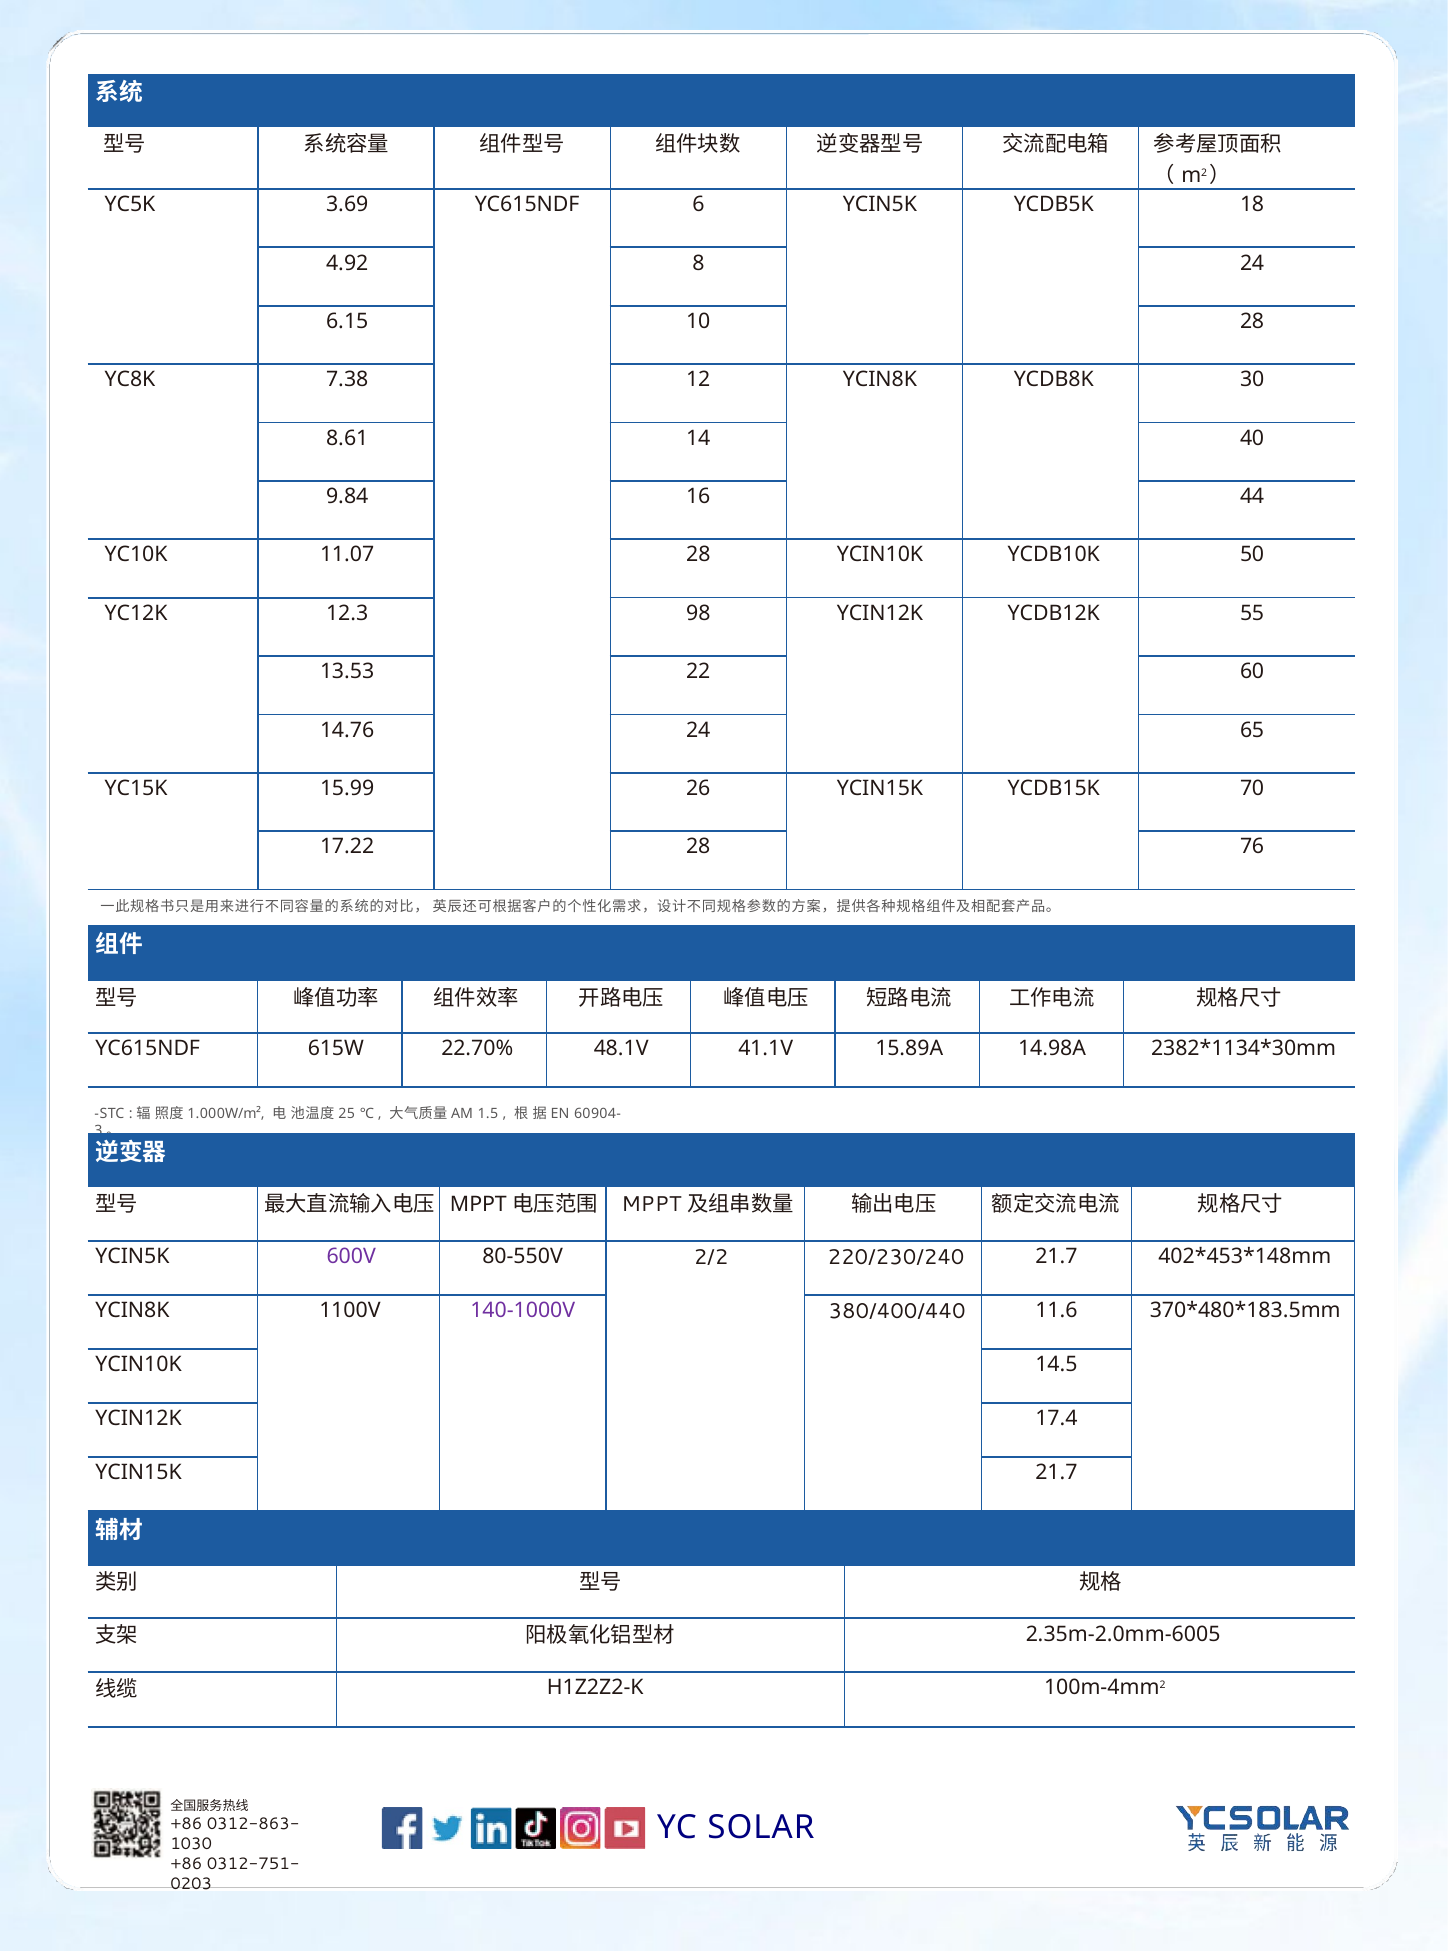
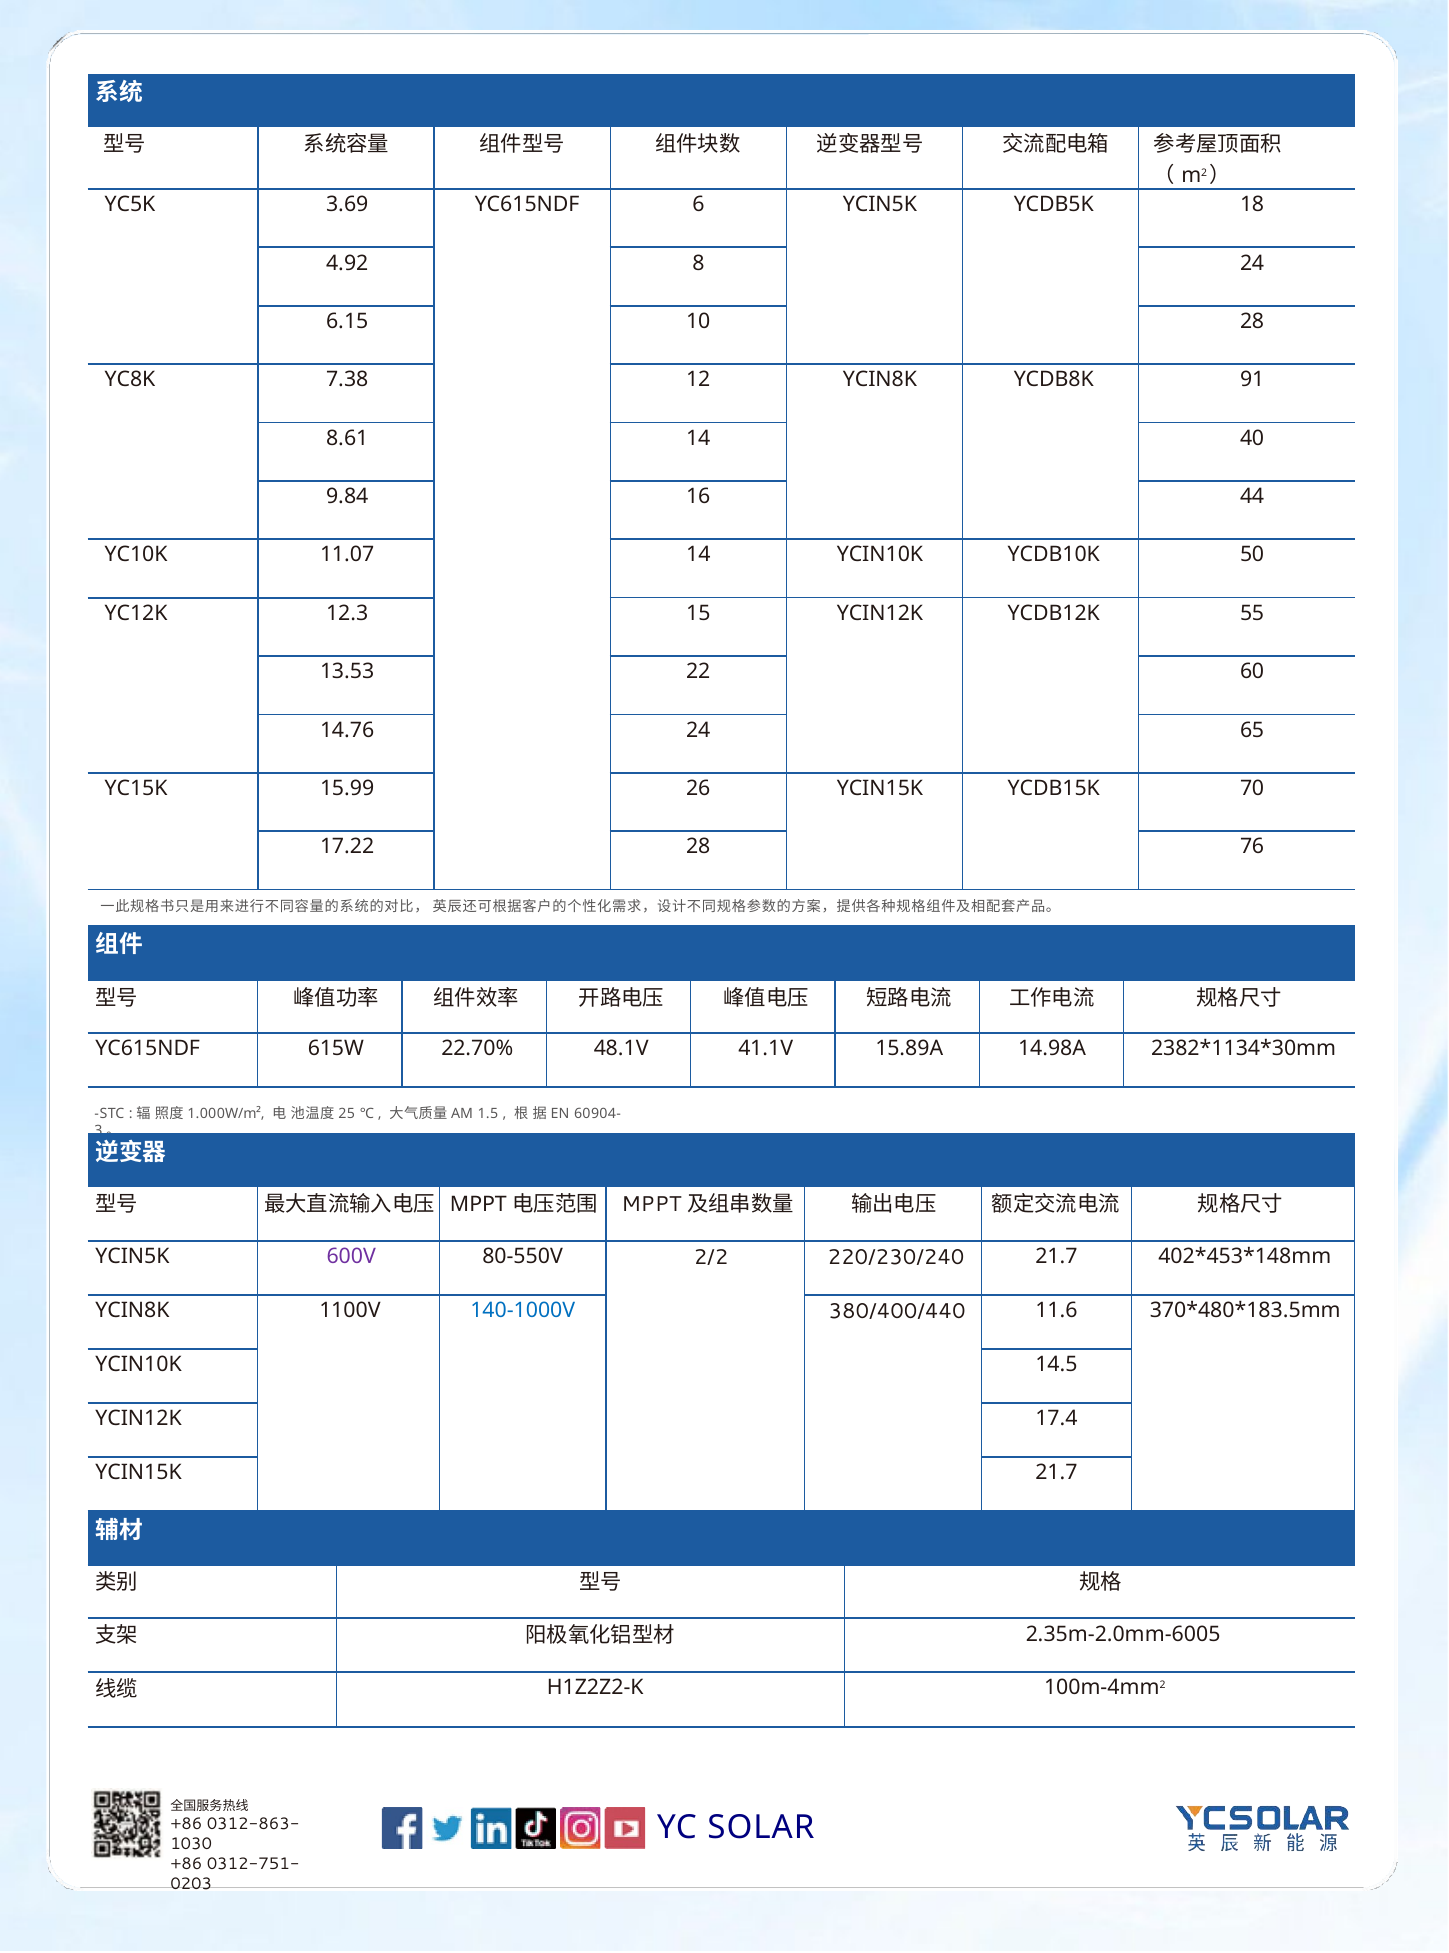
30: 30 -> 91 (1252, 380)
11.07 28: 28 -> 14 (698, 555)
98: 98 -> 15 (698, 613)
140-1000V colour: purple -> blue (523, 1311)
